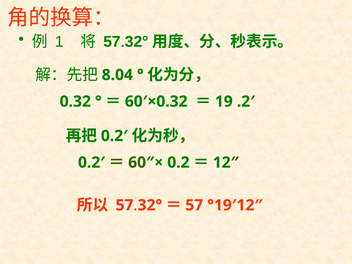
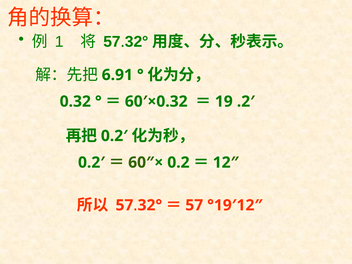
8.04: 8.04 -> 6.91 (117, 75)
